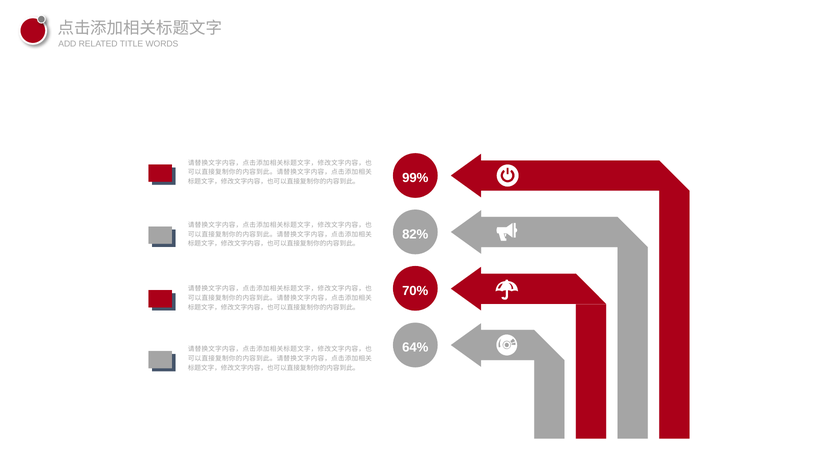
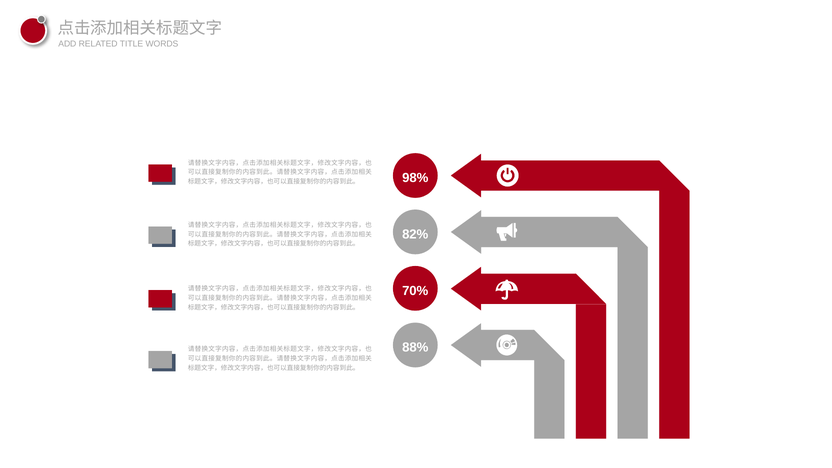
99%: 99% -> 98% (415, 178)
64%: 64% -> 88% (415, 347)
